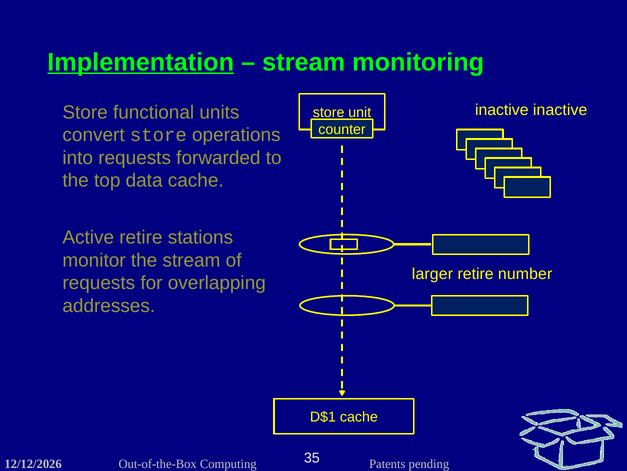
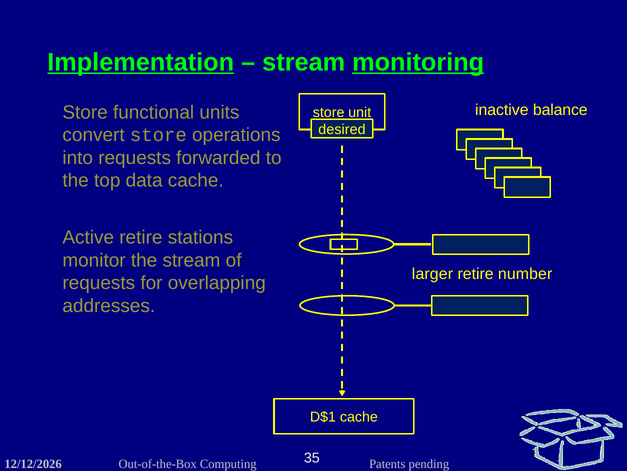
monitoring underline: none -> present (418, 62)
inactive inactive: inactive -> balance (560, 110)
counter: counter -> desired (342, 129)
